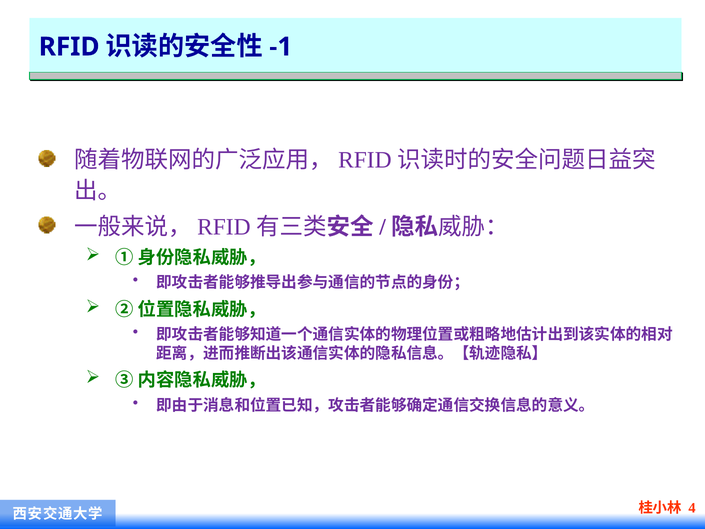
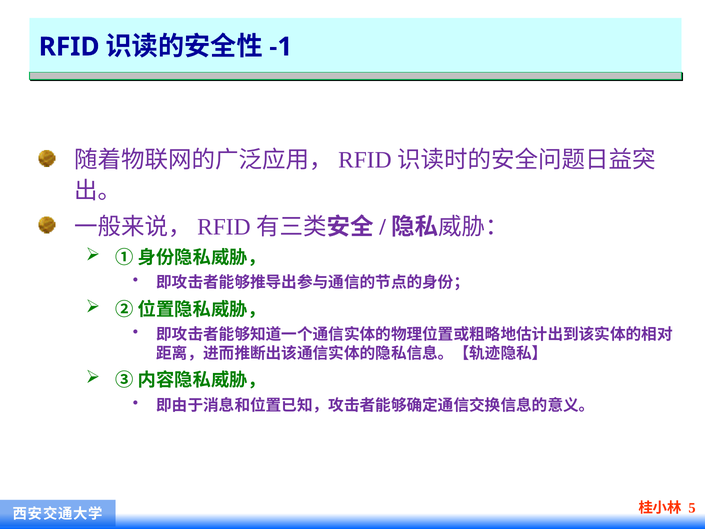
4: 4 -> 5 (692, 508)
